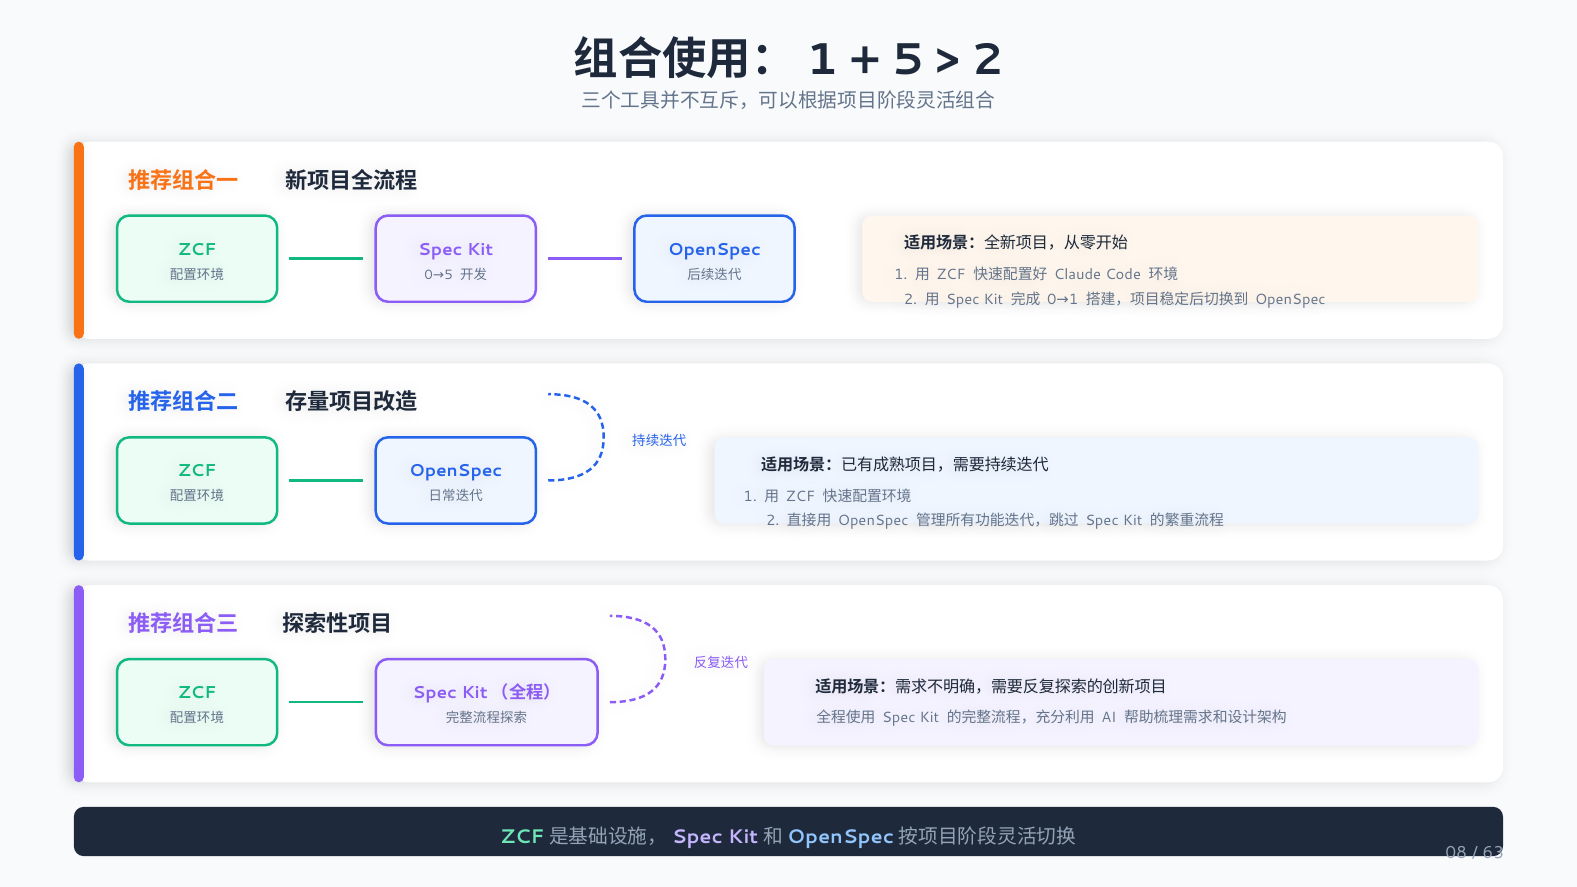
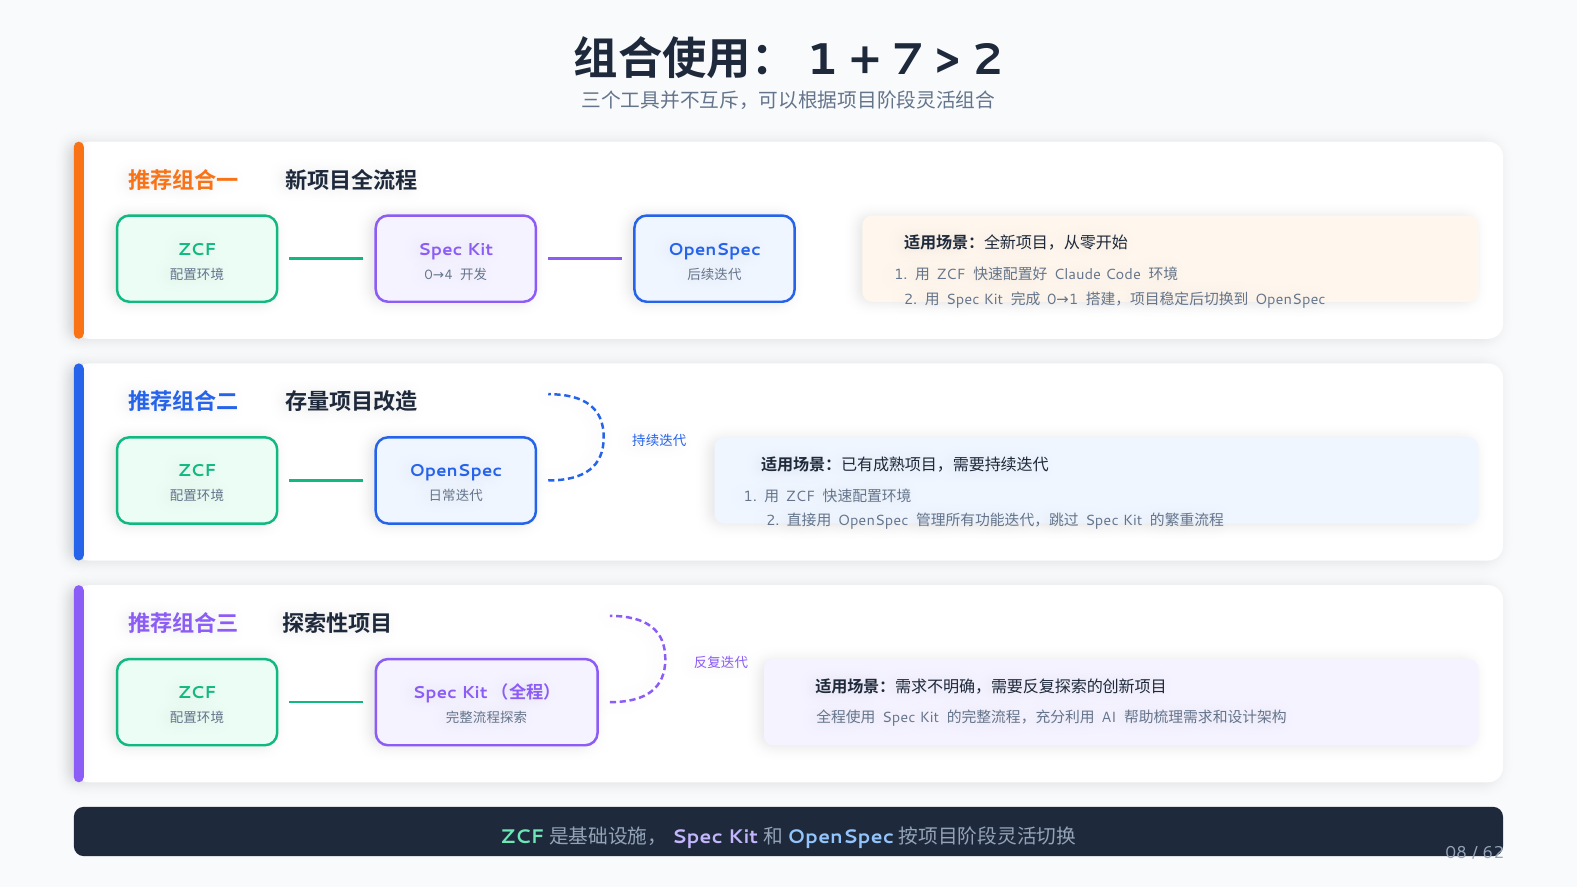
5: 5 -> 7 (908, 60)
5: 5 -> 4 (449, 275)
63: 63 -> 62 (1493, 853)
